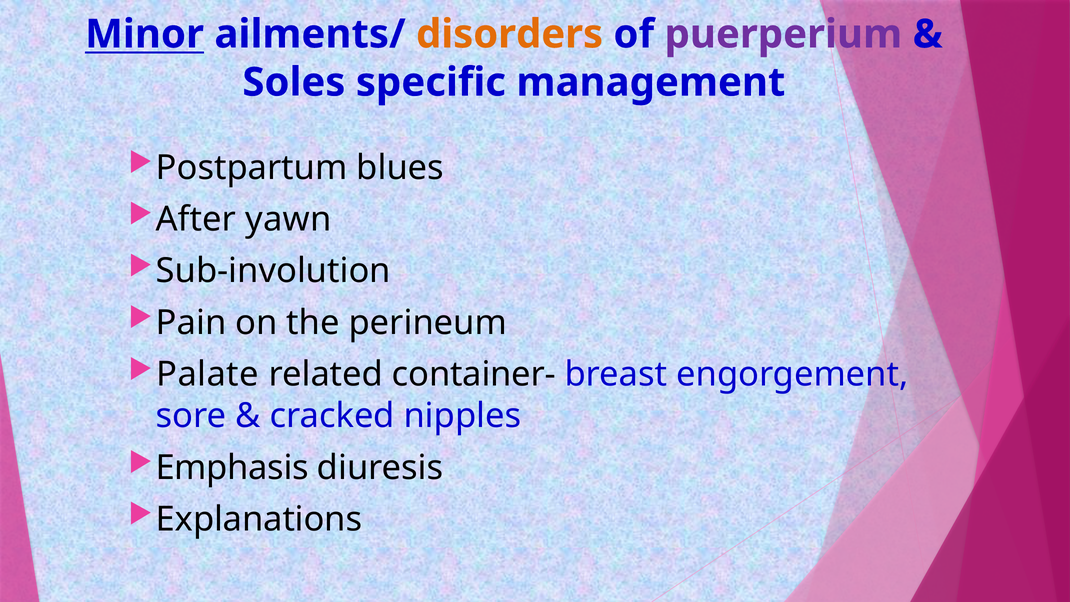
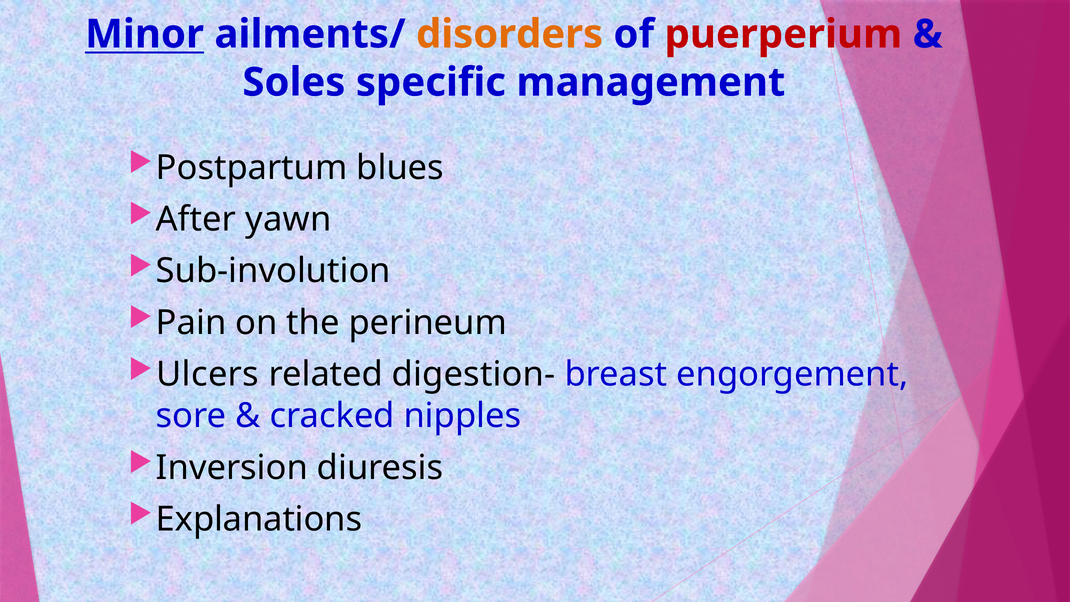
puerperium colour: purple -> red (783, 34)
Palate: Palate -> Ulcers (208, 374)
container-: container- -> digestion- (474, 374)
Emphasis: Emphasis -> Inversion (232, 468)
